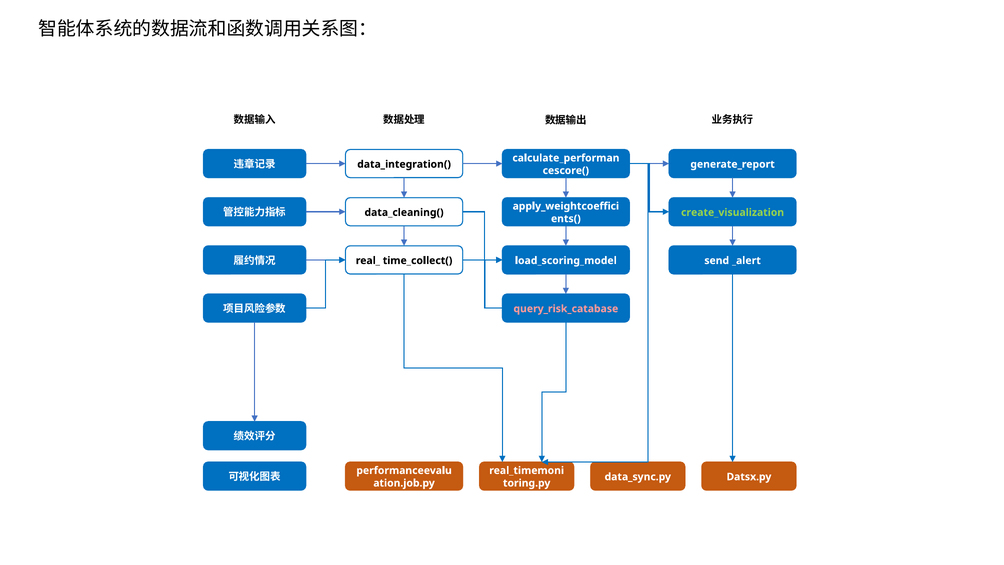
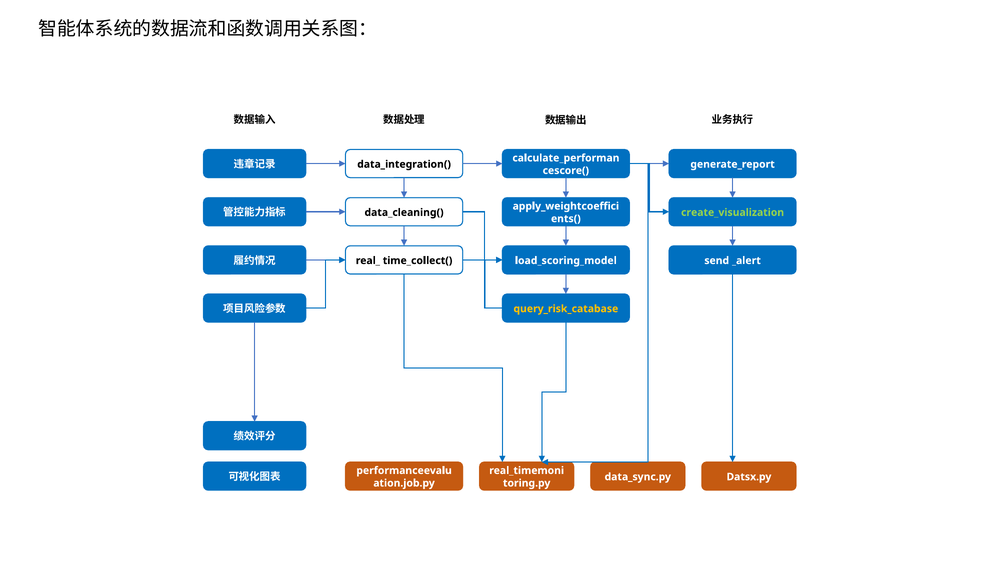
query_risk_catabase colour: pink -> yellow (566, 309)
